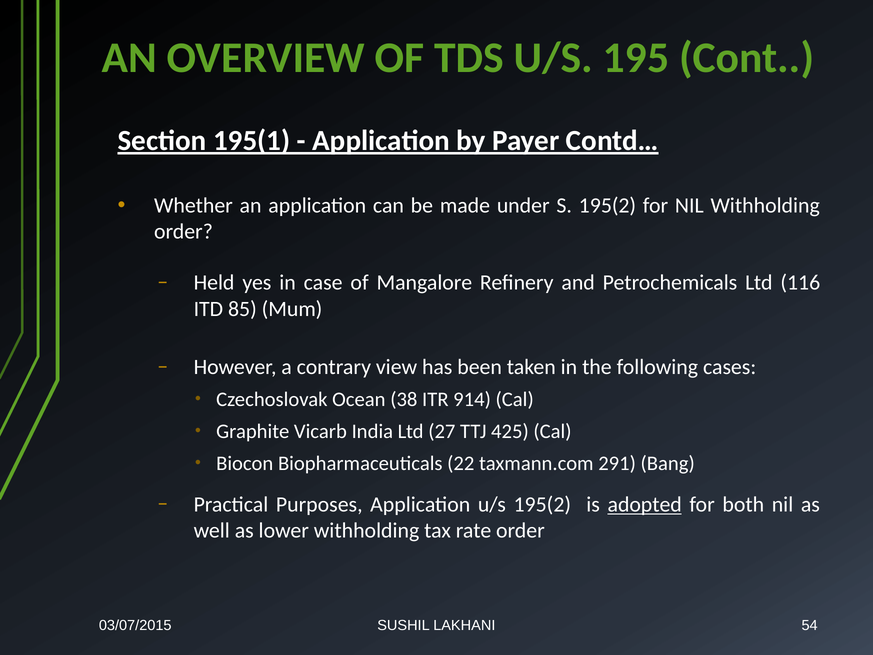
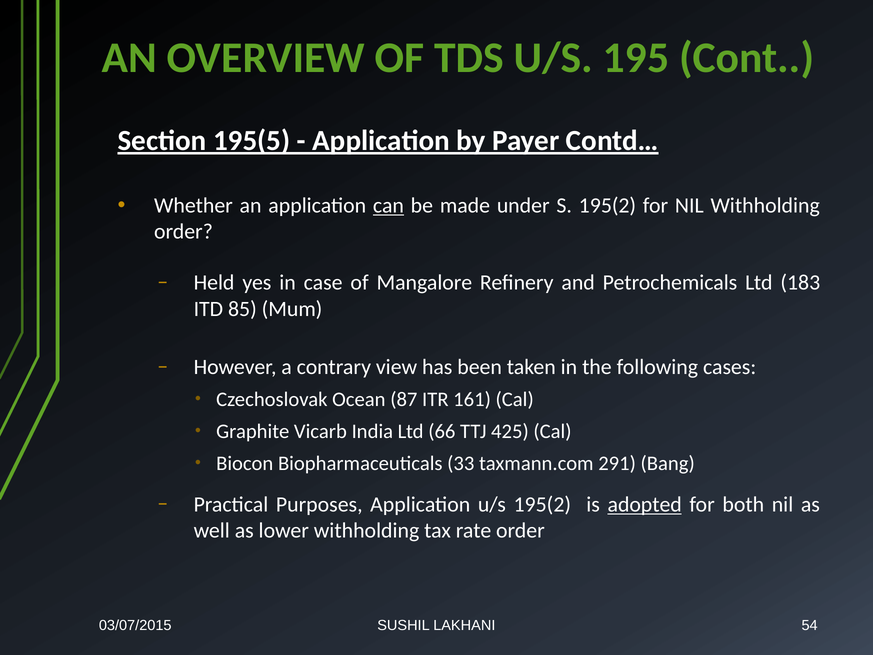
195(1: 195(1 -> 195(5 (252, 141)
can underline: none -> present (388, 205)
116: 116 -> 183 (800, 283)
38: 38 -> 87 (404, 399)
914: 914 -> 161 (472, 399)
27: 27 -> 66 (442, 431)
22: 22 -> 33 (461, 463)
